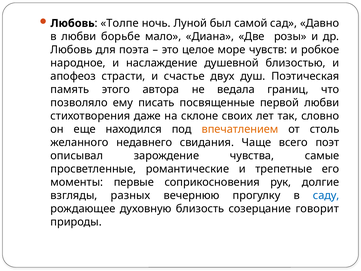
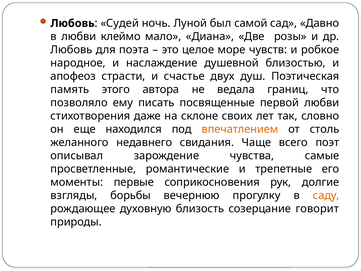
Толпе: Толпе -> Судей (120, 23)
борьбе: борьбе -> клеймо (121, 36)
разных: разных -> борьбы (131, 195)
саду colour: blue -> orange (326, 195)
